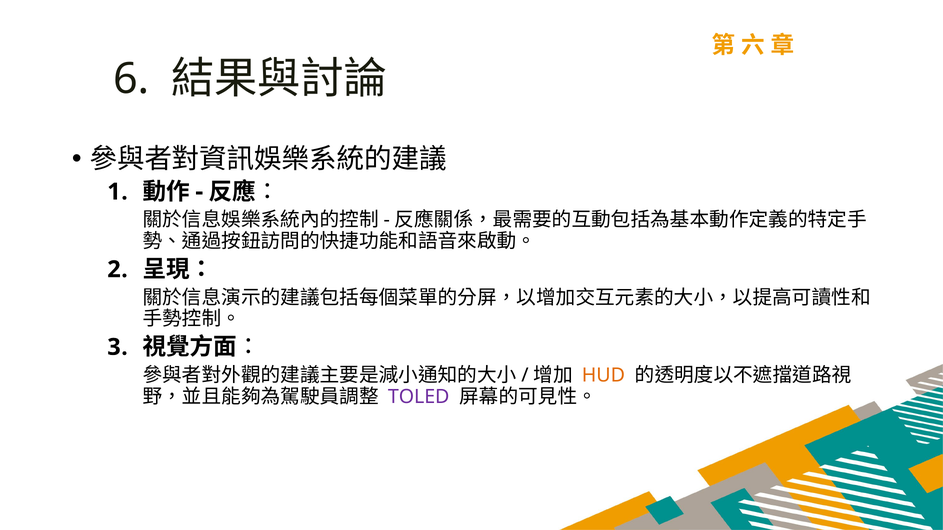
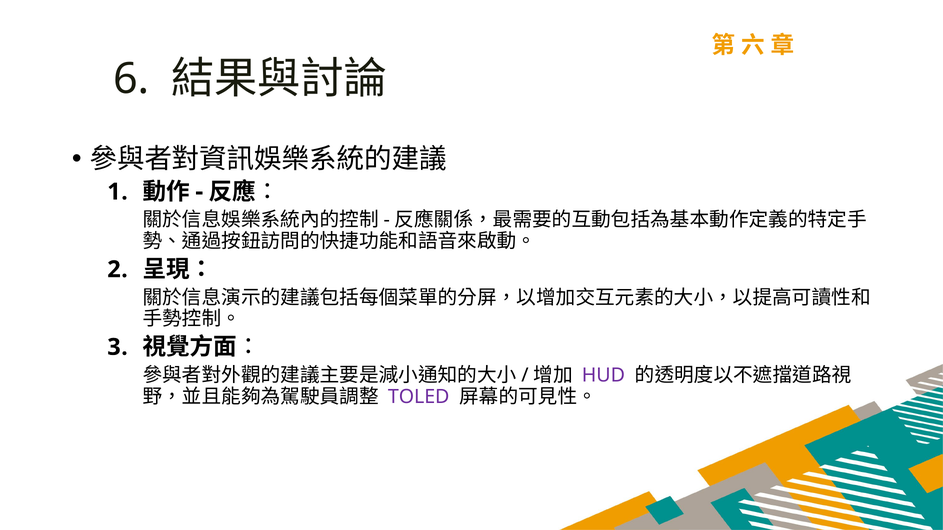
HUD colour: orange -> purple (603, 376)
